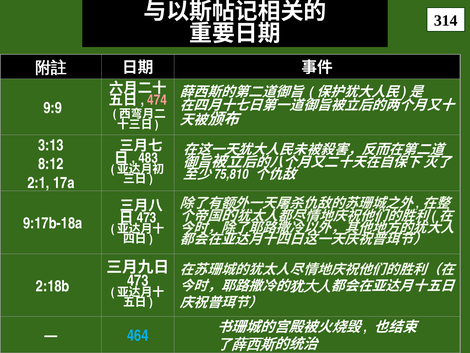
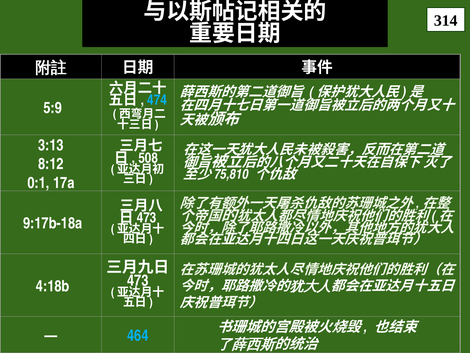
474 colour: pink -> light blue (157, 100)
9:9: 9:9 -> 5:9 (53, 108)
483: 483 -> 508 (148, 158)
2:1: 2:1 -> 0:1 (38, 183)
2:18b: 2:18b -> 4:18b (53, 286)
